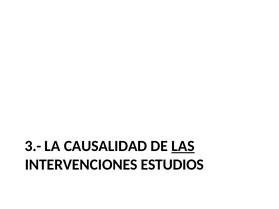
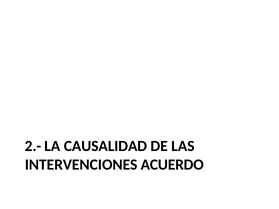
3.-: 3.- -> 2.- (33, 146)
LAS underline: present -> none (183, 146)
ESTUDIOS: ESTUDIOS -> ACUERDO (172, 165)
